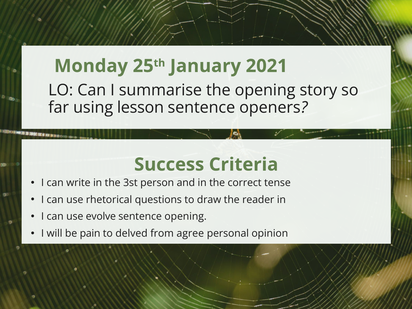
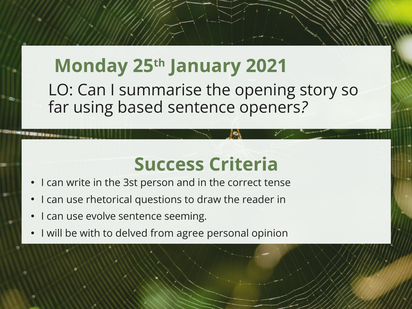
lesson: lesson -> based (140, 108)
sentence opening: opening -> seeming (186, 217)
pain: pain -> with (90, 233)
